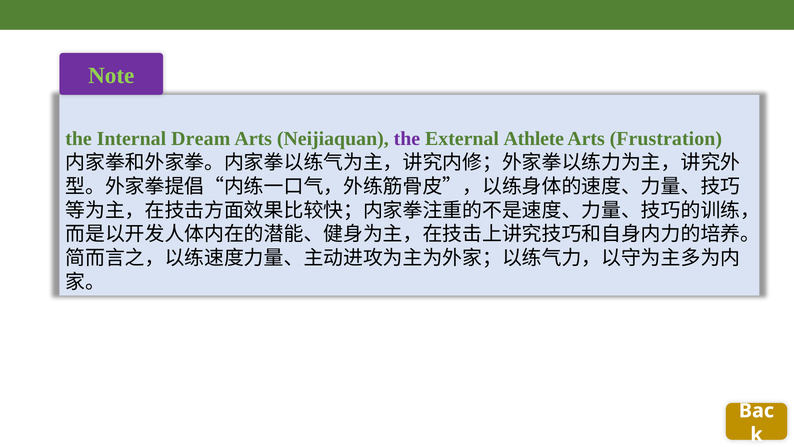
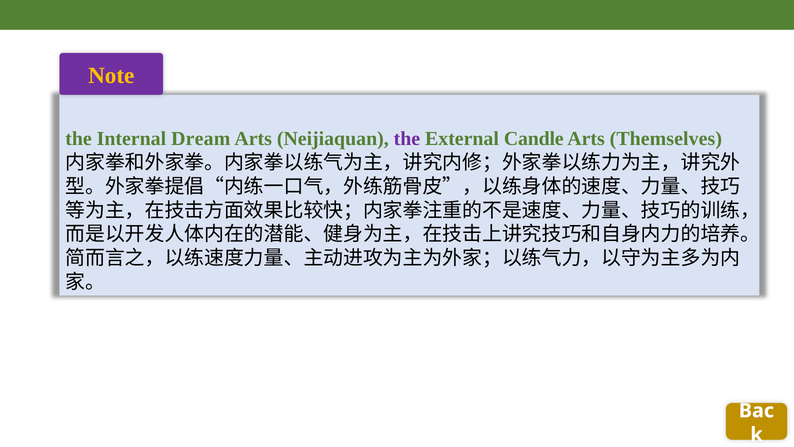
Note colour: light green -> yellow (111, 75)
Athlete: Athlete -> Candle (534, 139)
Frustration: Frustration -> Themselves (666, 139)
